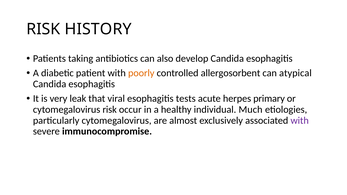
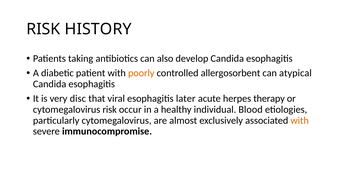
leak: leak -> disc (78, 99)
tests: tests -> later (186, 99)
primary: primary -> therapy (269, 99)
Much: Much -> Blood (251, 110)
with colour: purple -> orange (300, 121)
